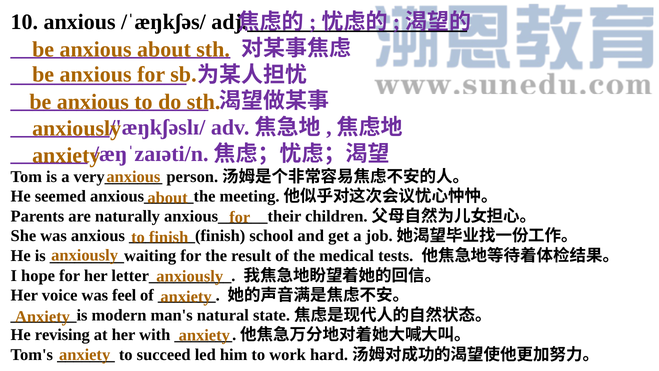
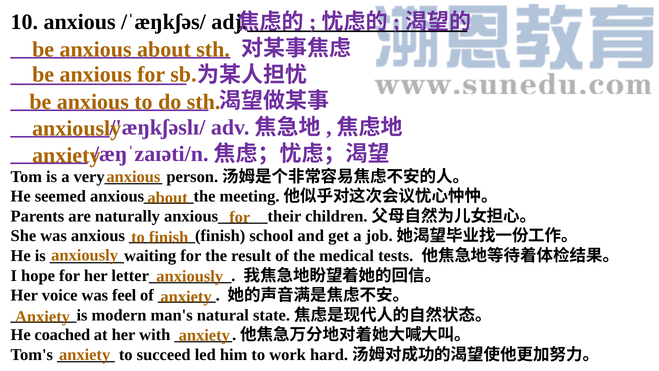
revising: revising -> coached (62, 335)
